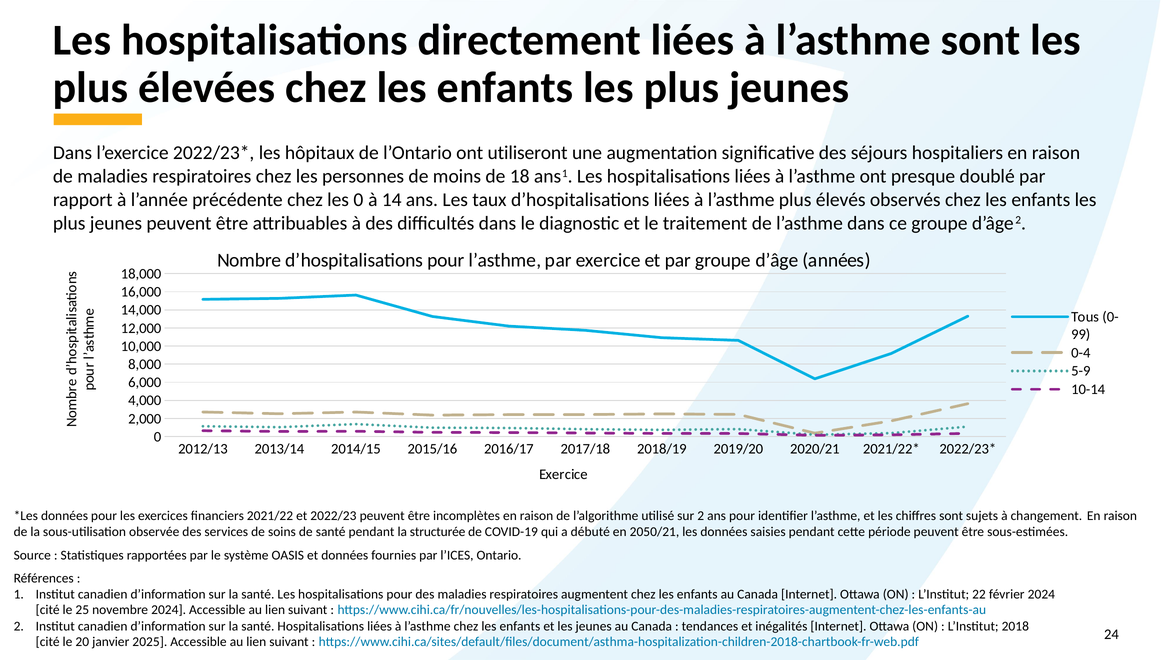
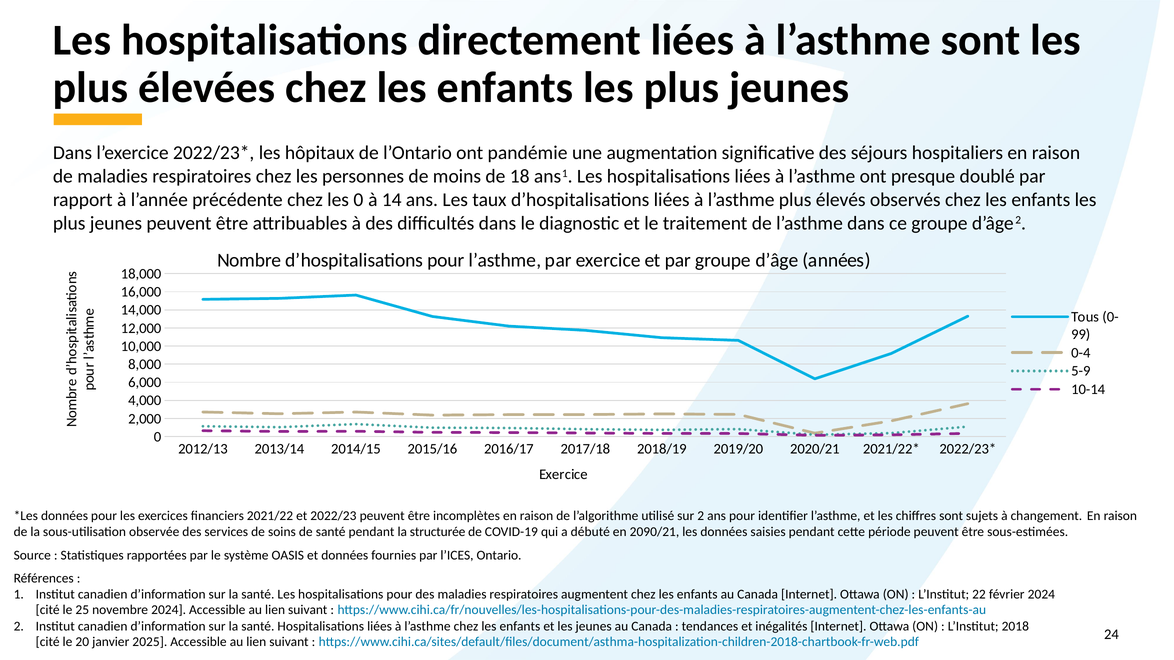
utiliseront: utiliseront -> pandémie (528, 153)
2050/21: 2050/21 -> 2090/21 (654, 532)
